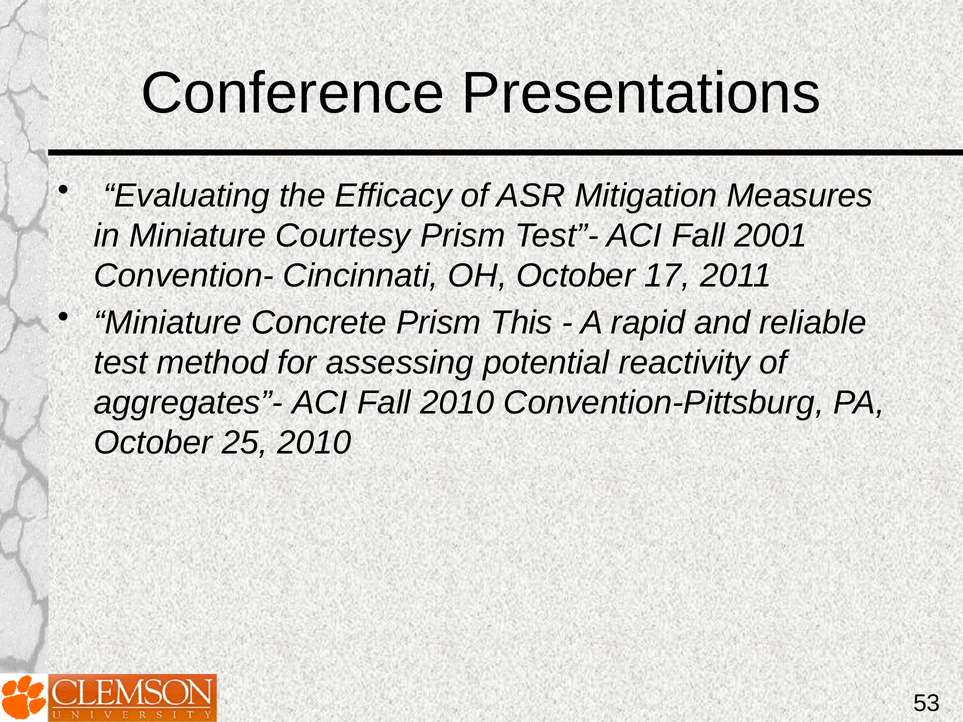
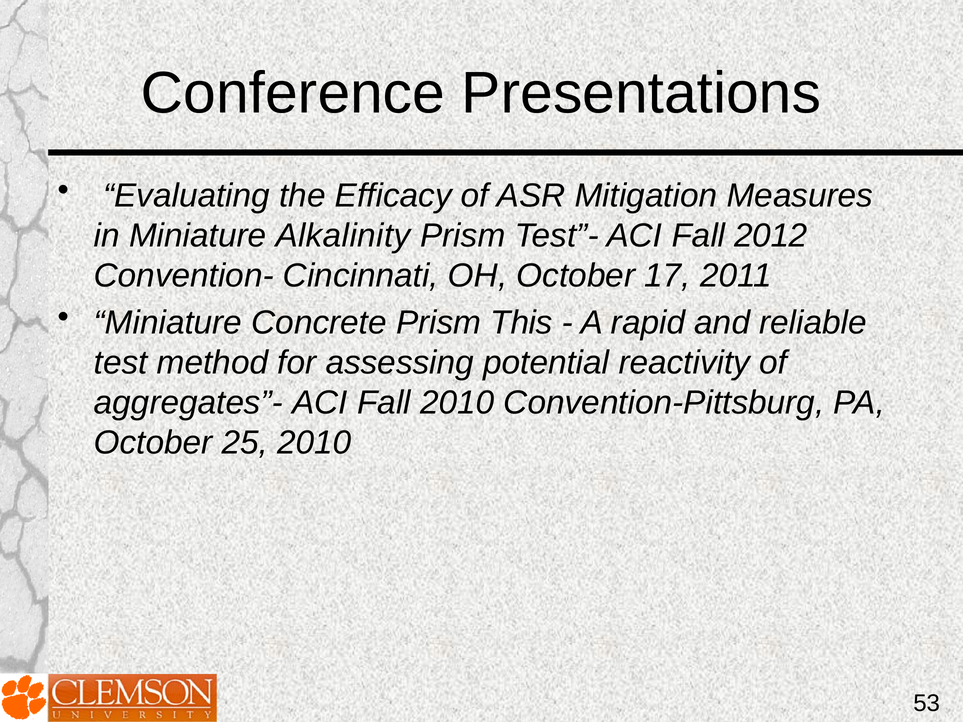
Courtesy: Courtesy -> Alkalinity (343, 236)
2001: 2001 -> 2012 (771, 236)
